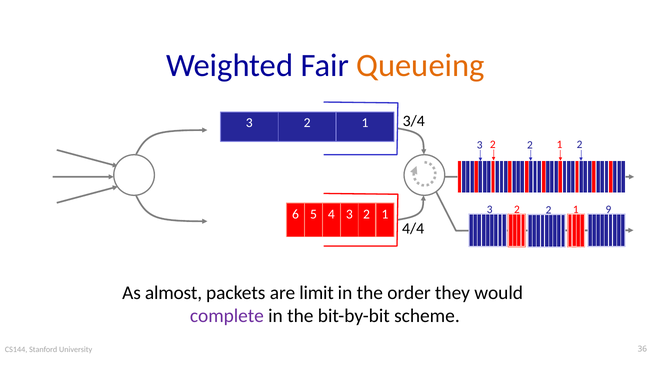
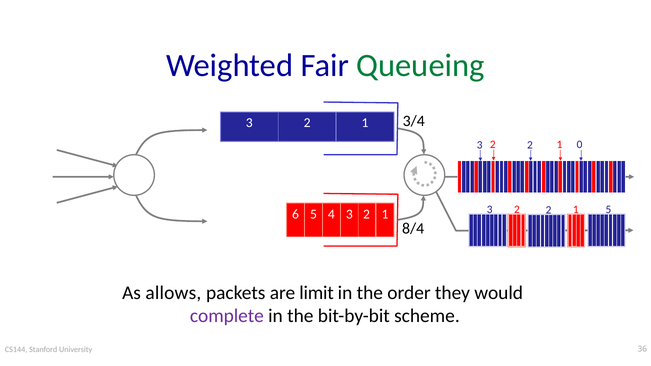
Queueing colour: orange -> green (420, 65)
2: 2 -> 0 (580, 145)
2 9: 9 -> 5 (608, 210)
4/4: 4/4 -> 8/4 (413, 229)
almost: almost -> allows (173, 293)
